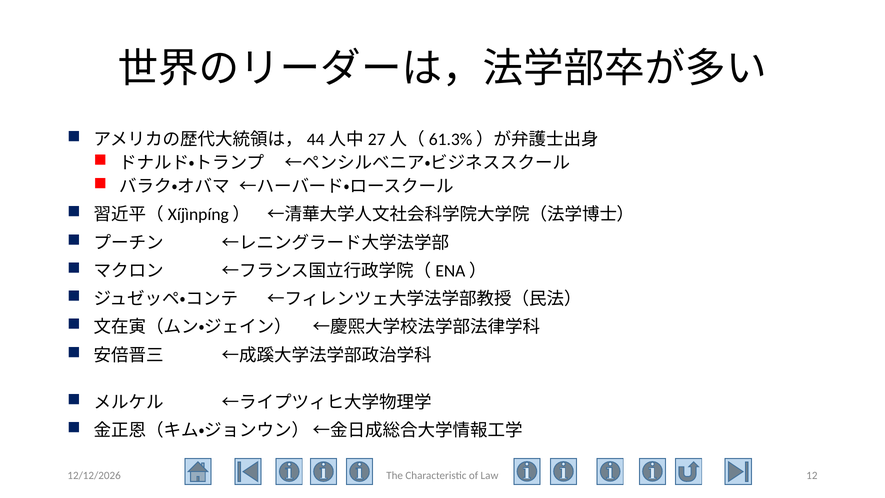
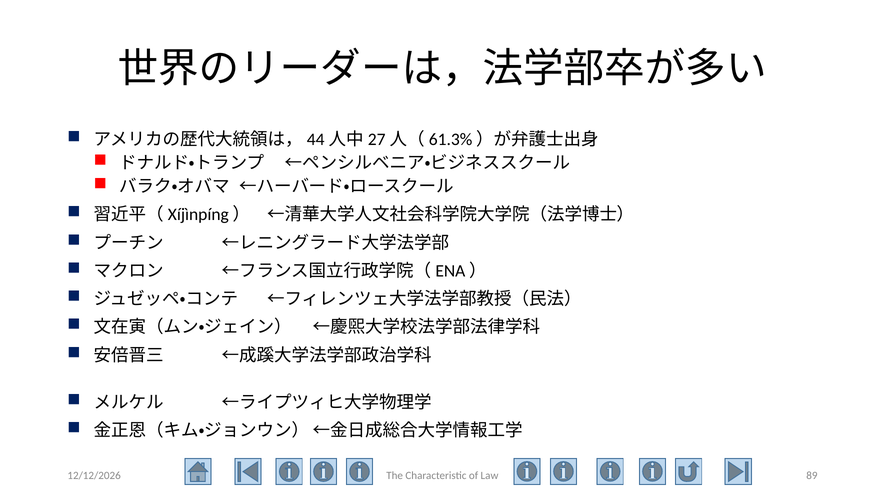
12: 12 -> 89 (812, 475)
